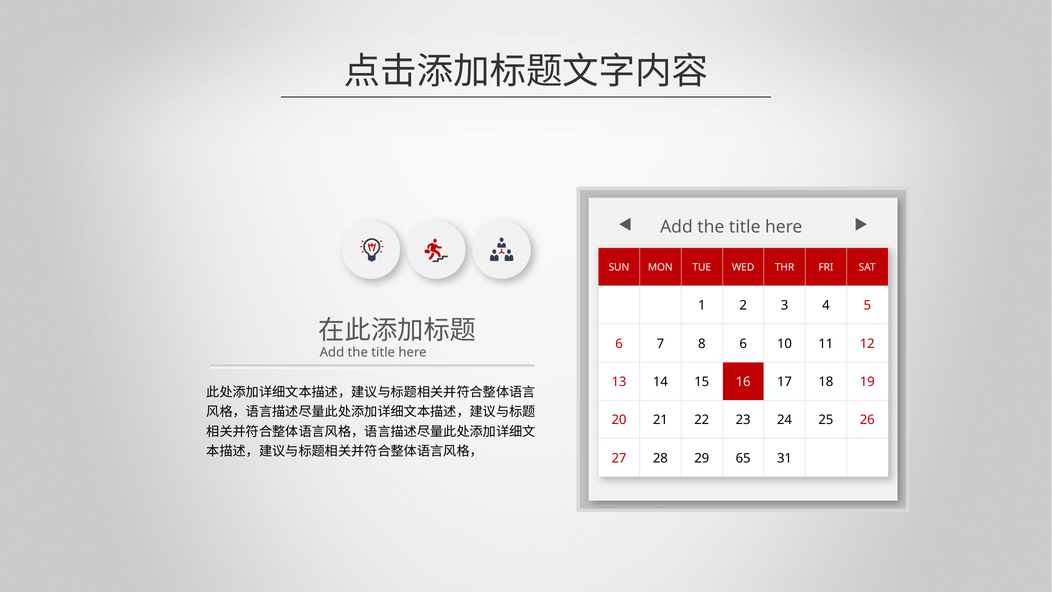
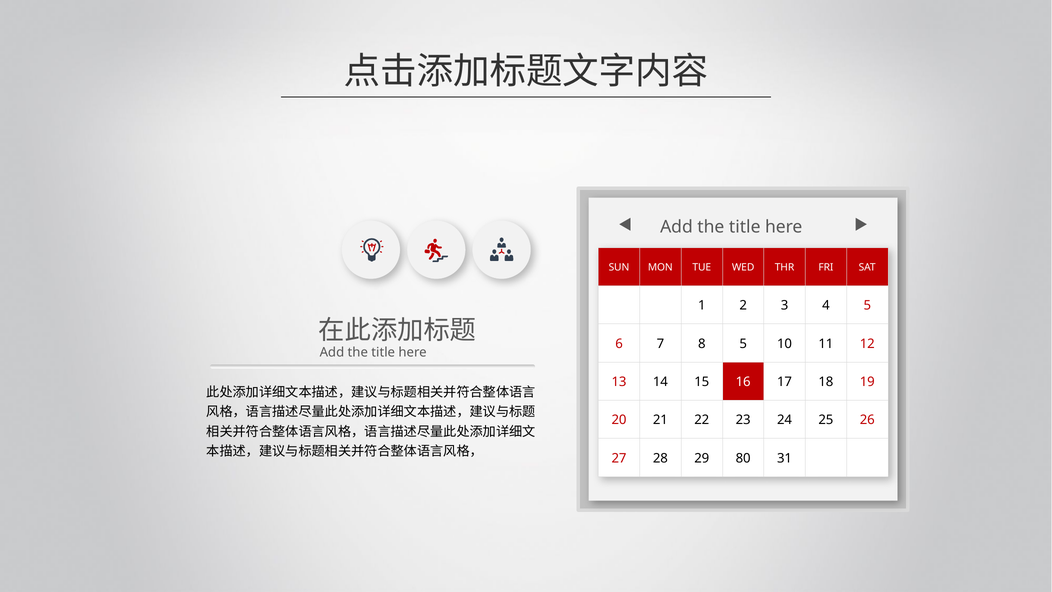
8 6: 6 -> 5 (743, 344)
65: 65 -> 80 (743, 458)
